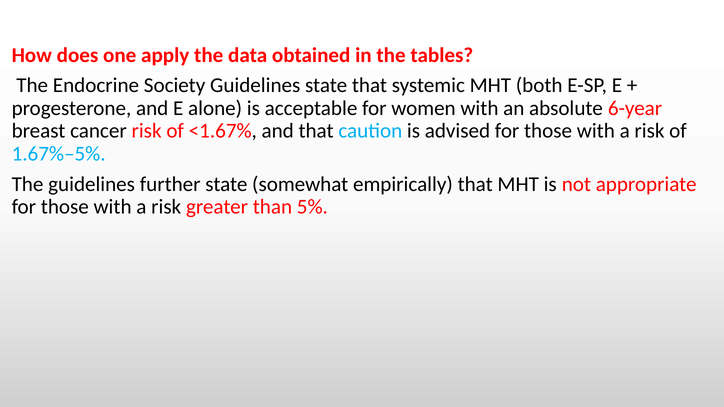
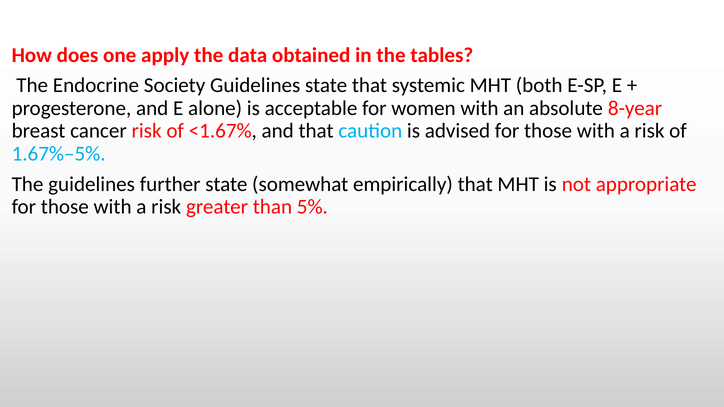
6-year: 6-year -> 8-year (635, 108)
